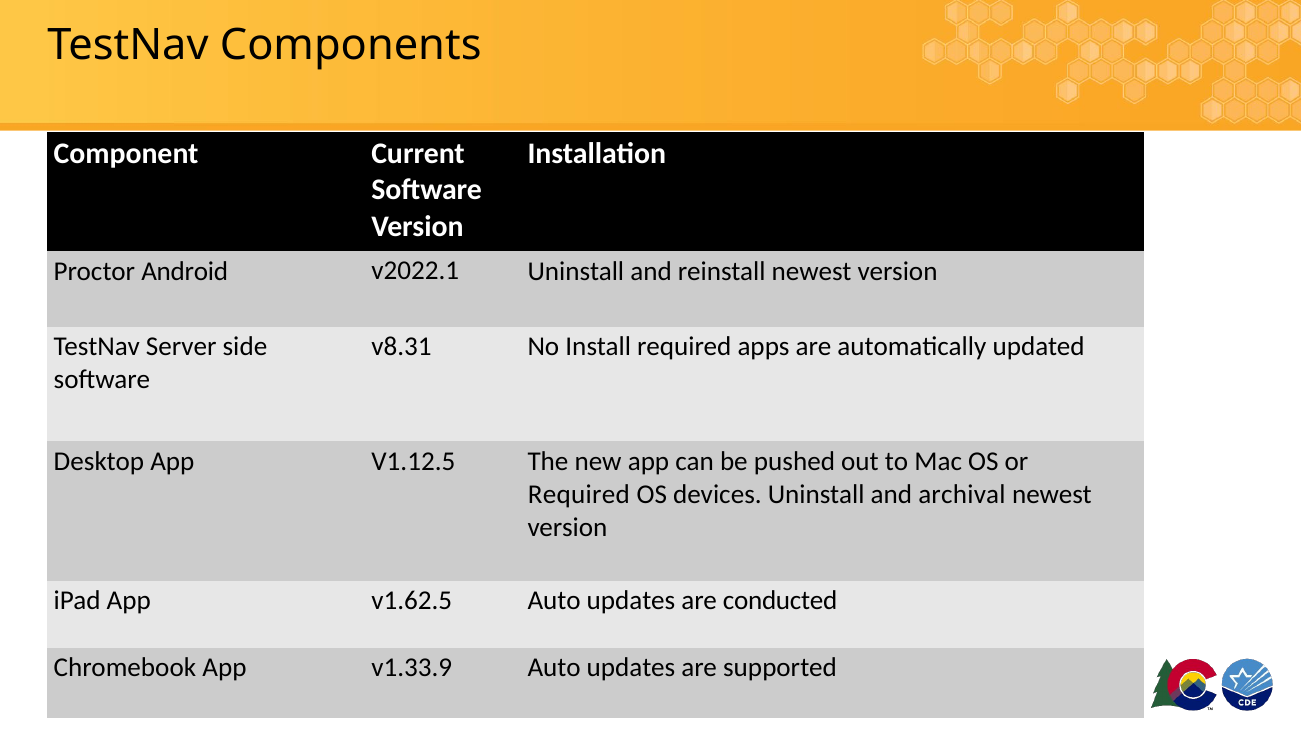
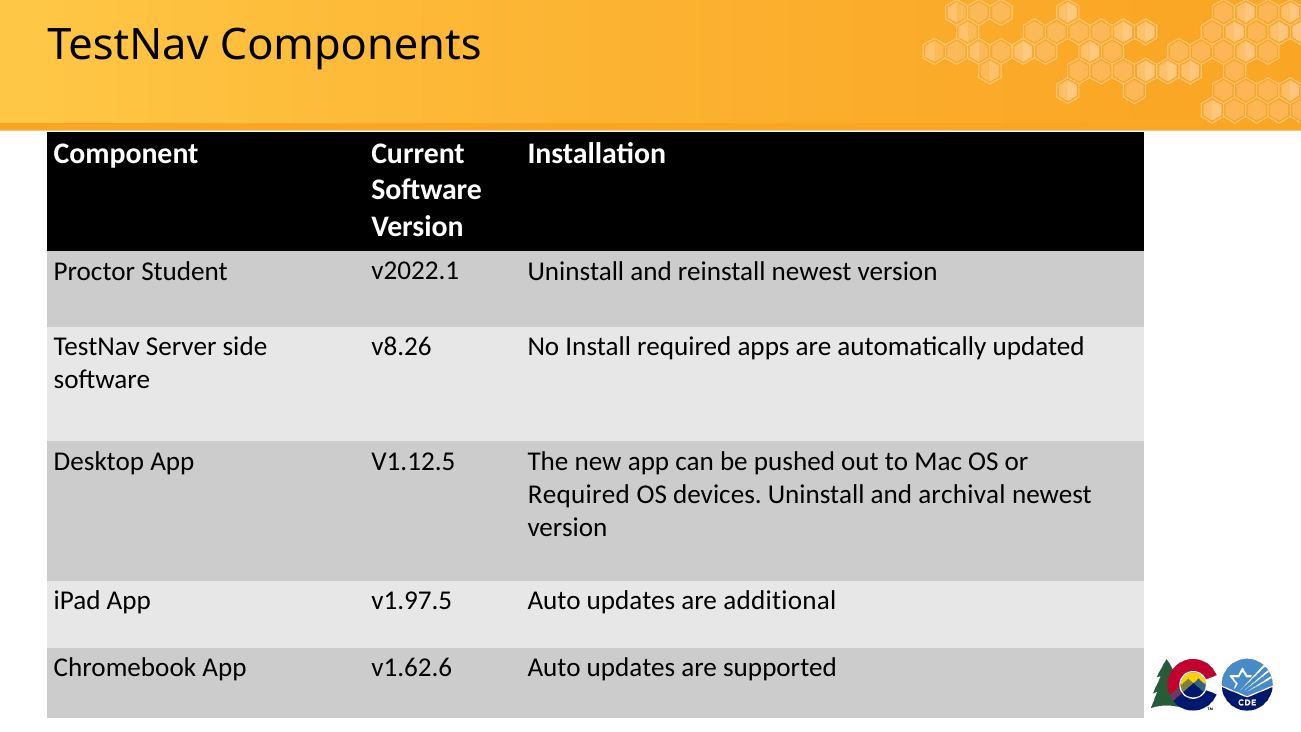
Android: Android -> Student (185, 271)
v8.31: v8.31 -> v8.26 (401, 347)
v1.62.5: v1.62.5 -> v1.97.5 (412, 601)
conducted: conducted -> additional (780, 601)
v1.33.9: v1.33.9 -> v1.62.6 (412, 667)
